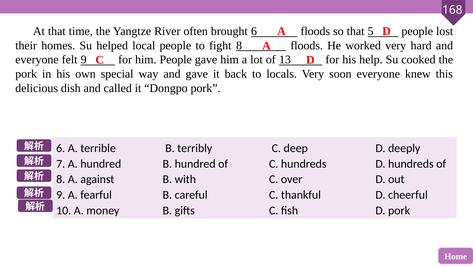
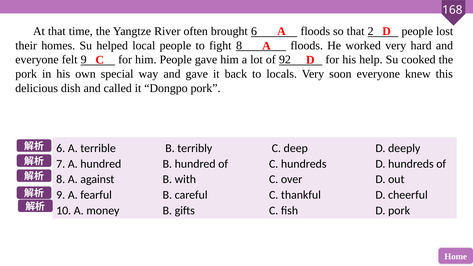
5: 5 -> 2 (371, 31)
13: 13 -> 92 (285, 60)
